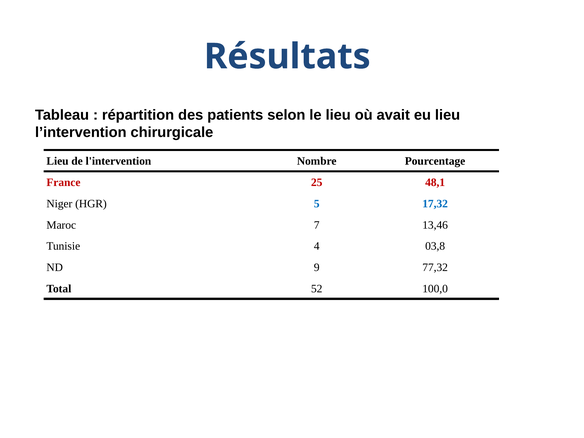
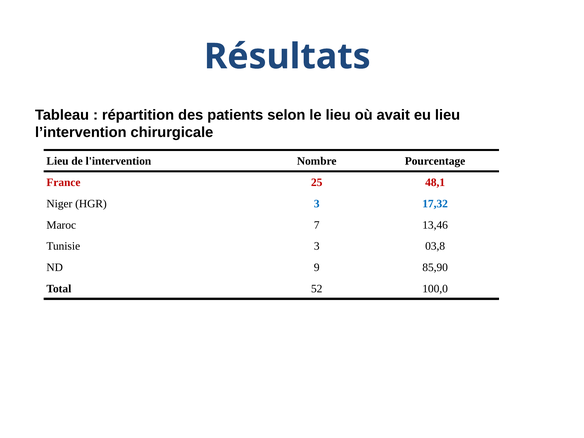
HGR 5: 5 -> 3 (317, 204)
Tunisie 4: 4 -> 3 (317, 246)
77,32: 77,32 -> 85,90 (435, 268)
